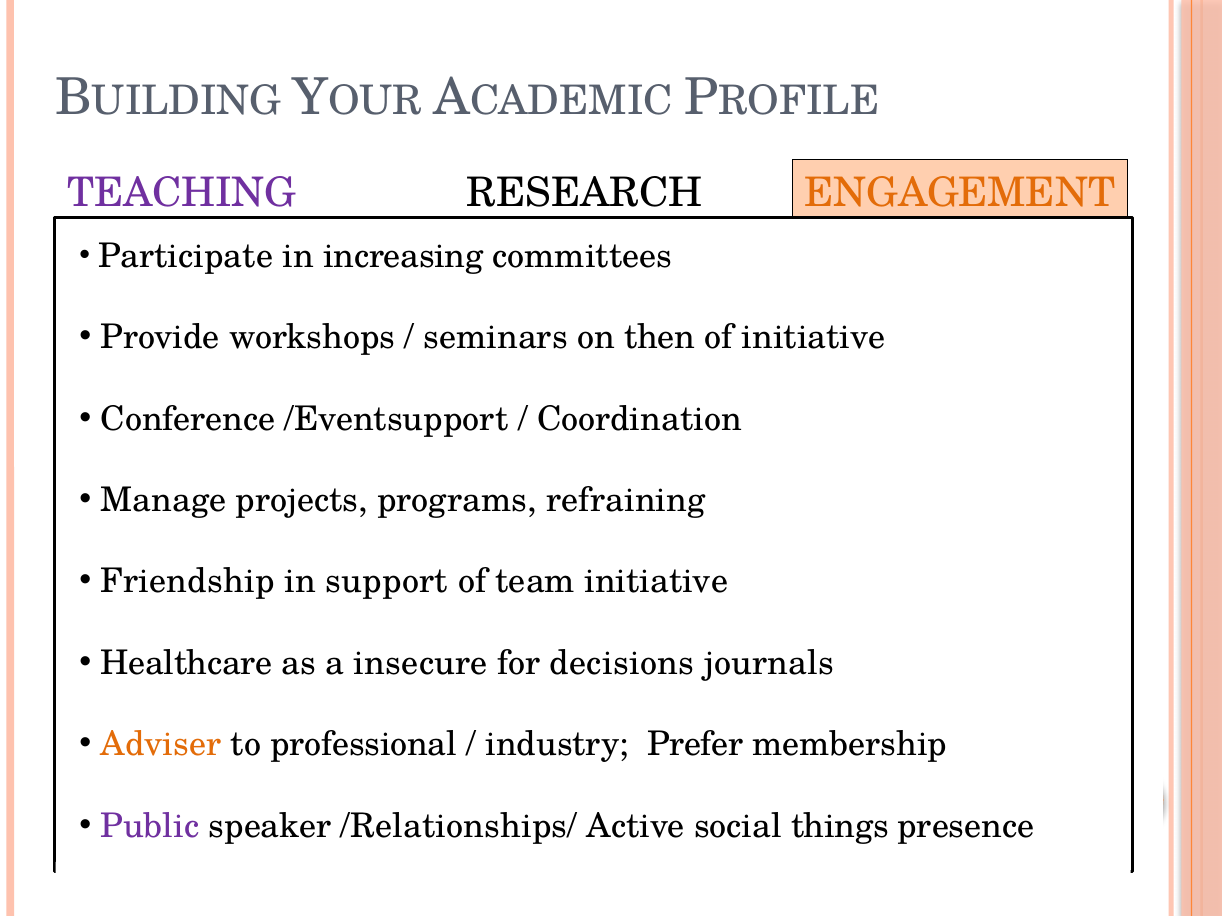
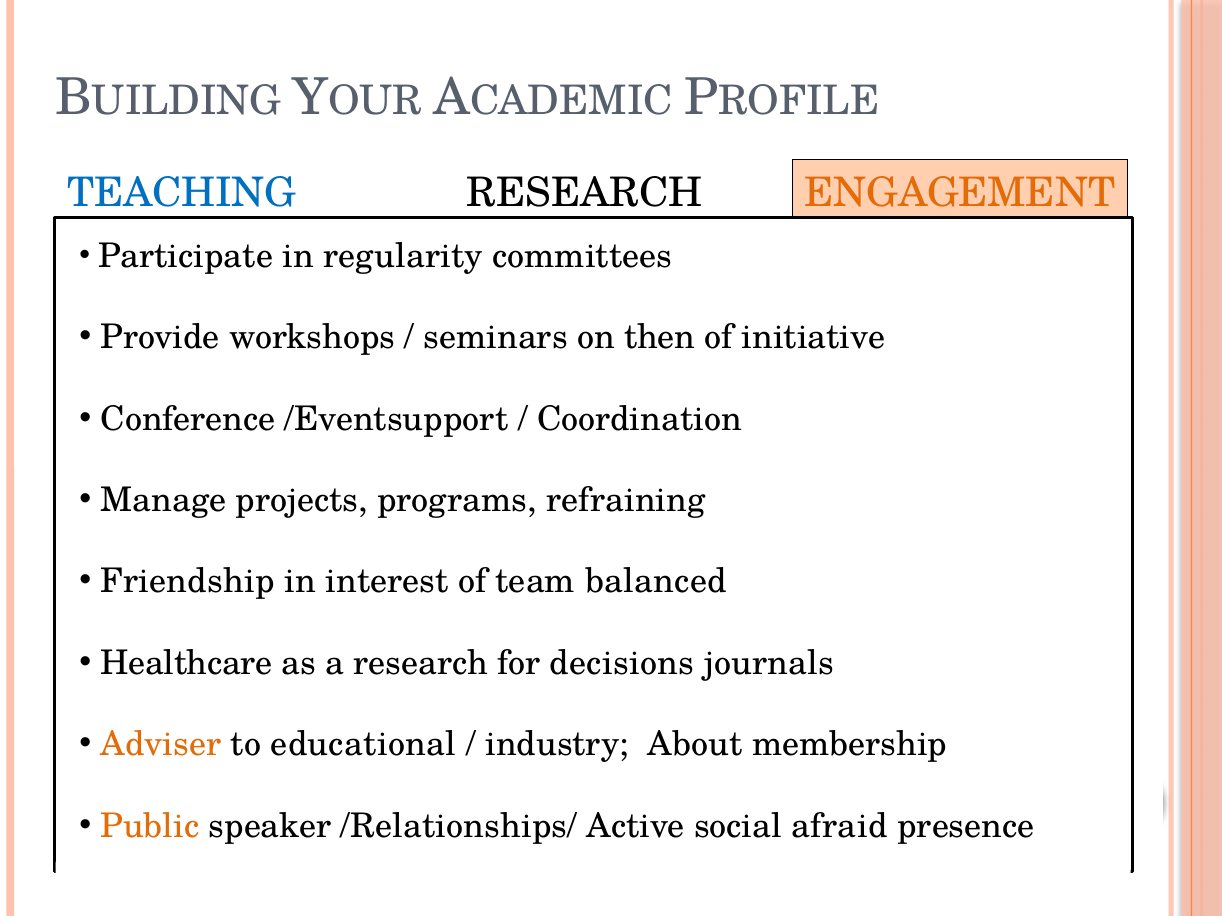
TEACHING colour: purple -> blue (182, 193)
increasing: increasing -> regularity (403, 256)
support: support -> interest (387, 582)
team initiative: initiative -> balanced (656, 582)
a insecure: insecure -> research (421, 664)
to professional: professional -> educational (364, 745)
industry Prefer: Prefer -> About (695, 745)
Public colour: purple -> orange (150, 827)
things: things -> afraid (840, 827)
